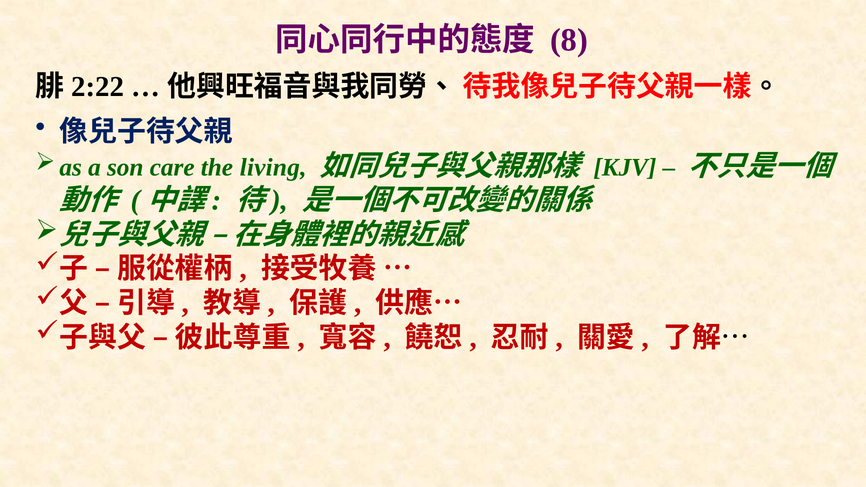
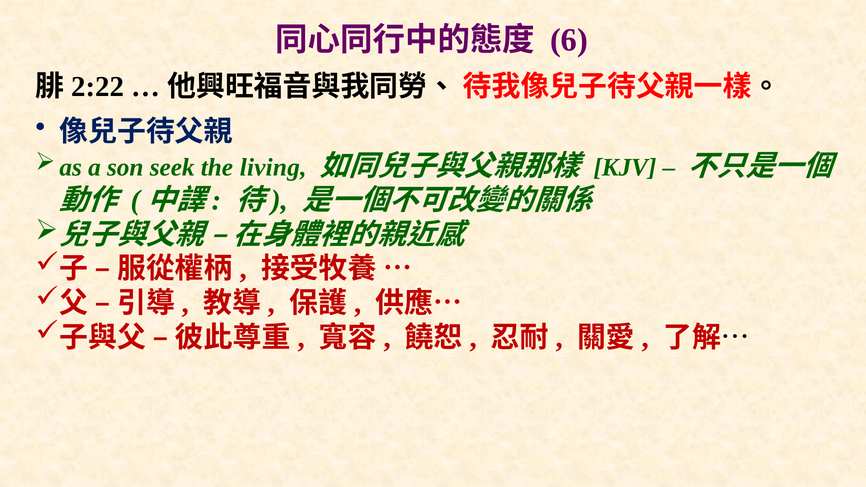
8: 8 -> 6 (569, 40)
care: care -> seek (172, 167)
